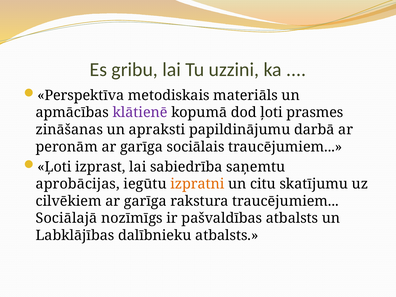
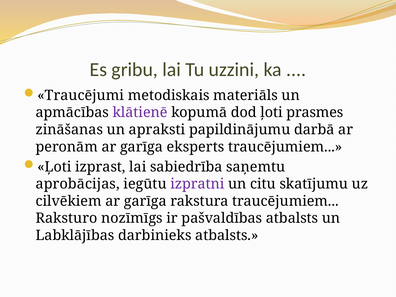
Perspektīva: Perspektīva -> Traucējumi (81, 95)
sociālais: sociālais -> eksperts (195, 147)
izpratni colour: orange -> purple (197, 184)
Sociālajā: Sociālajā -> Raksturo (66, 218)
dalībnieku: dalībnieku -> darbinieks (155, 235)
